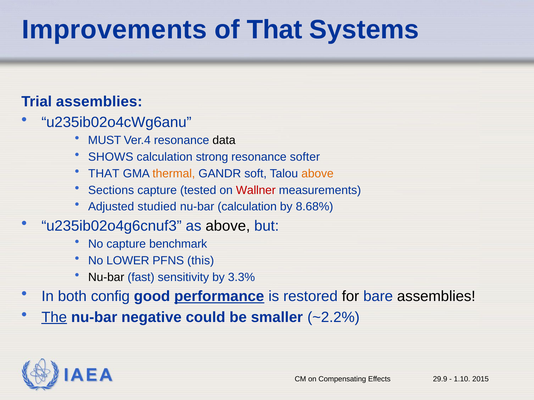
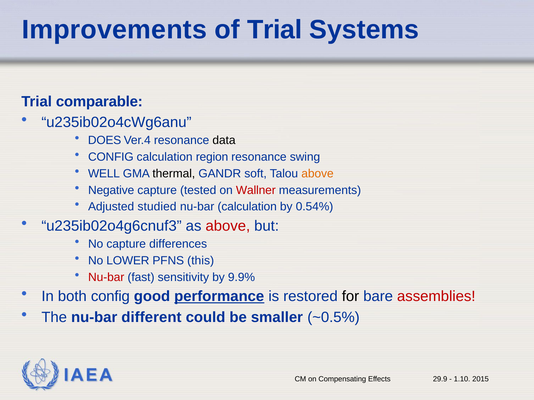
of That: That -> Trial (275, 30)
Trial assemblies: assemblies -> comparable (99, 102)
MUST: MUST -> DOES (105, 141)
SHOWS: SHOWS -> CONFIG (111, 157)
strong: strong -> region (212, 157)
softer: softer -> swing (305, 157)
THAT: THAT -> WELL (104, 174)
thermal colour: orange -> black (174, 174)
Sections: Sections -> Negative (111, 190)
8.68%: 8.68% -> 0.54% (315, 207)
above colour: black -> red (228, 226)
benchmark: benchmark -> differences (178, 244)
Nu-bar colour: black -> red (106, 278)
3.3%: 3.3% -> 9.9% (241, 278)
assemblies colour: black -> red (436, 297)
The underline: present -> none (54, 318)
negative: negative -> different (151, 318)
~2.2%: ~2.2% -> ~0.5% (334, 318)
